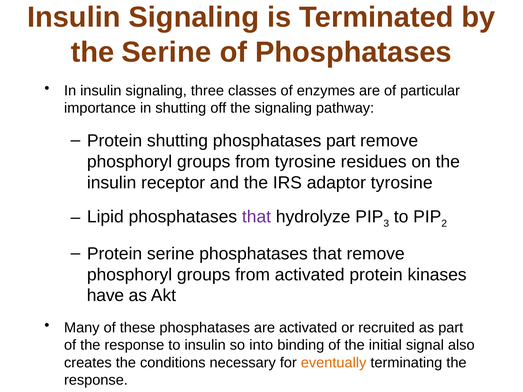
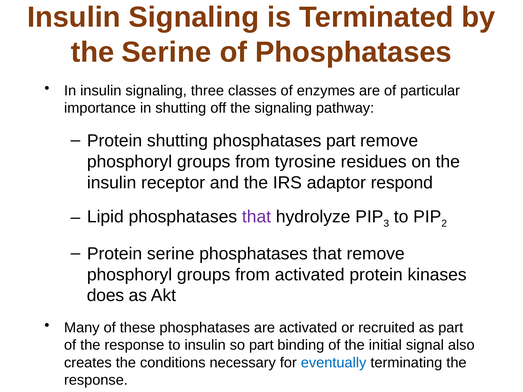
adaptor tyrosine: tyrosine -> respond (402, 183)
have: have -> does (105, 296)
so into: into -> part (261, 345)
eventually colour: orange -> blue (334, 363)
